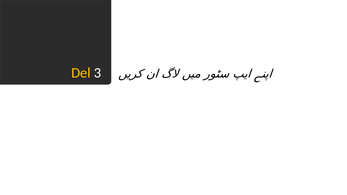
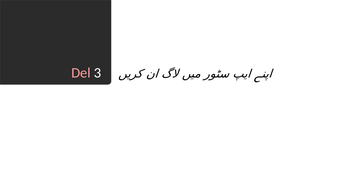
Del colour: yellow -> pink (81, 73)
